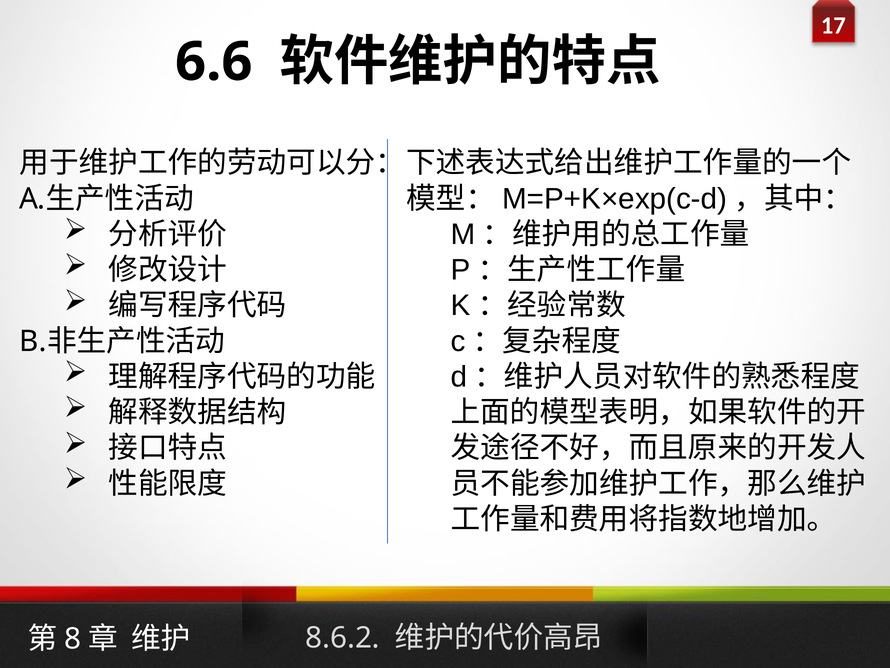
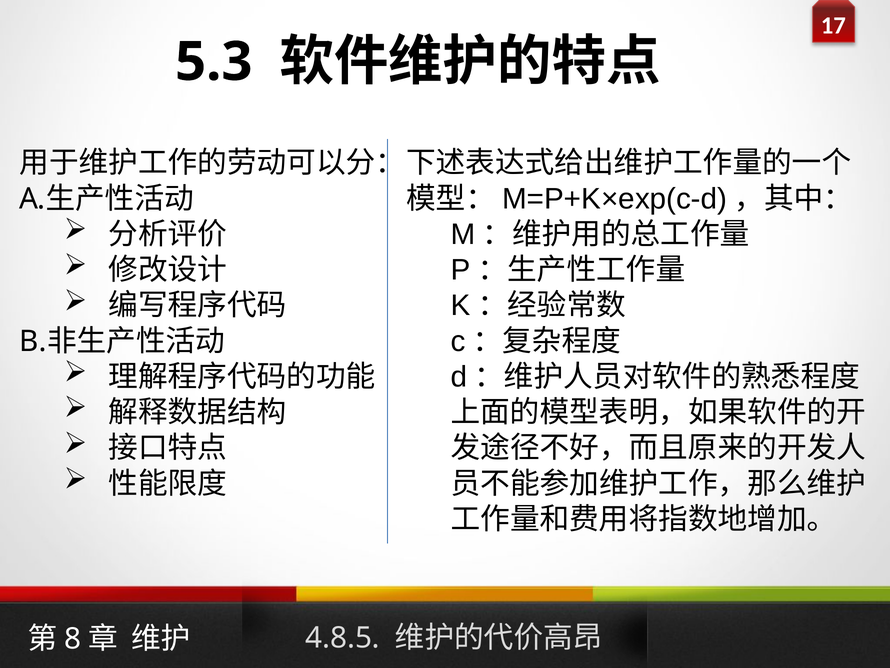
6.6: 6.6 -> 5.3 (214, 62)
8.6.2: 8.6.2 -> 4.8.5 (343, 638)
